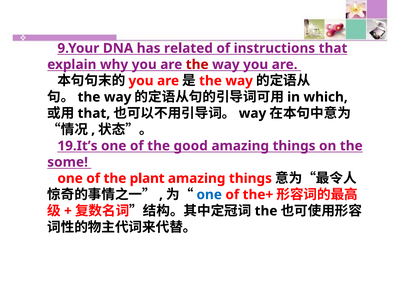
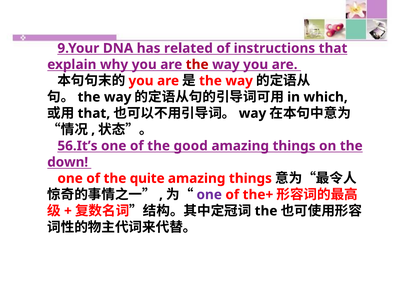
19.It’s: 19.It’s -> 56.It’s (77, 146)
some: some -> down (68, 162)
plant: plant -> quite (147, 179)
one colour: blue -> purple (209, 195)
